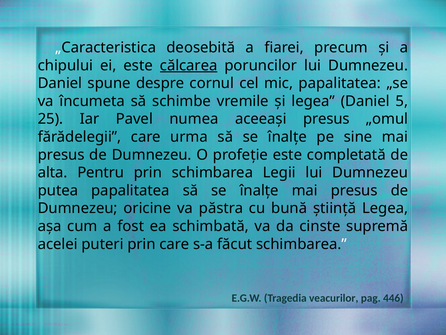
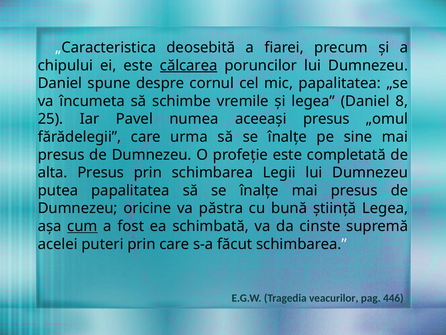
5: 5 -> 8 (402, 101)
alta Pentru: Pentru -> Presus (101, 172)
cum underline: none -> present (82, 226)
